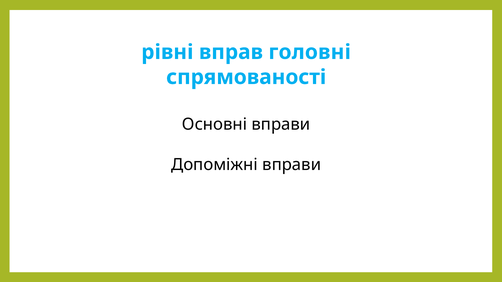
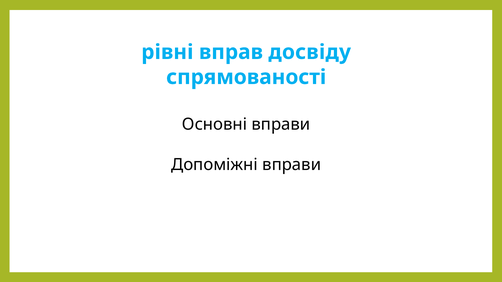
головні: головні -> досвіду (310, 52)
